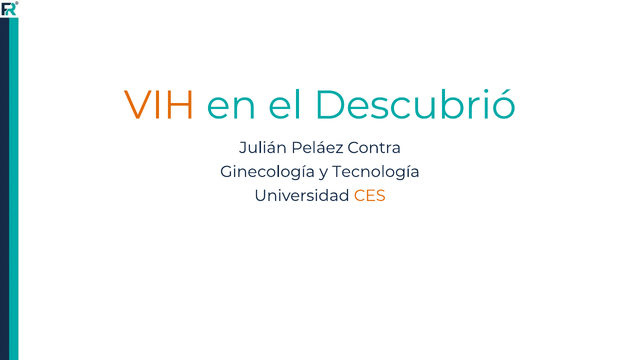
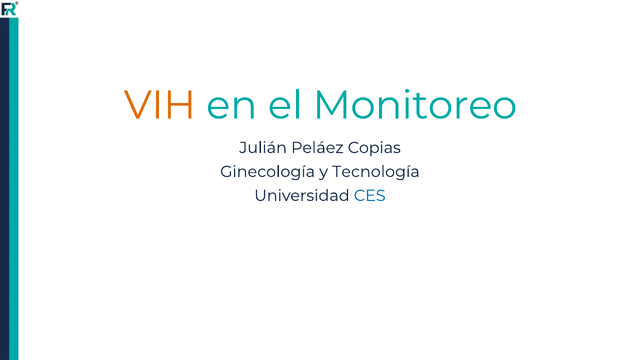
Descubrió: Descubrió -> Monitoreo (415, 105)
Contra: Contra -> Copias (374, 148)
CES colour: orange -> blue (370, 196)
